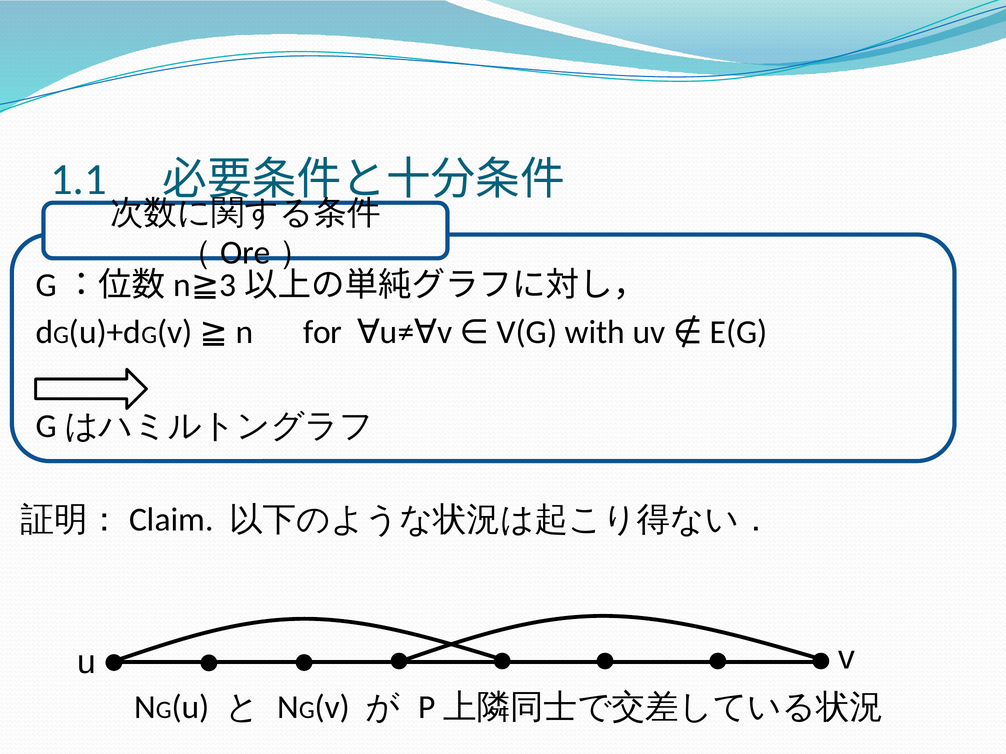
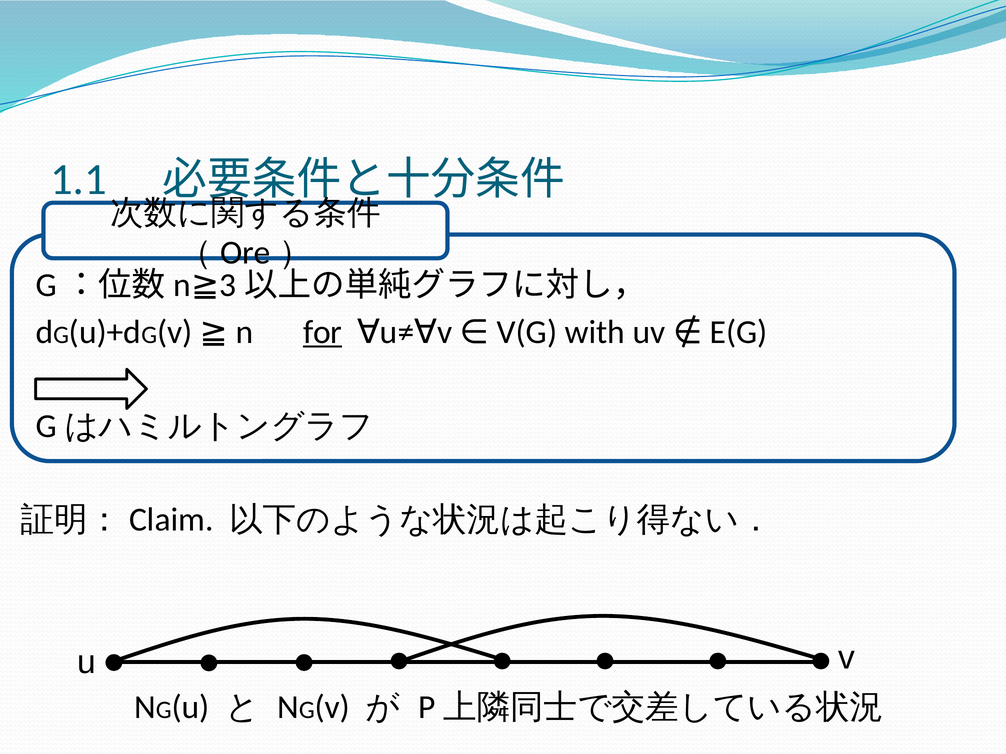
for underline: none -> present (323, 332)
